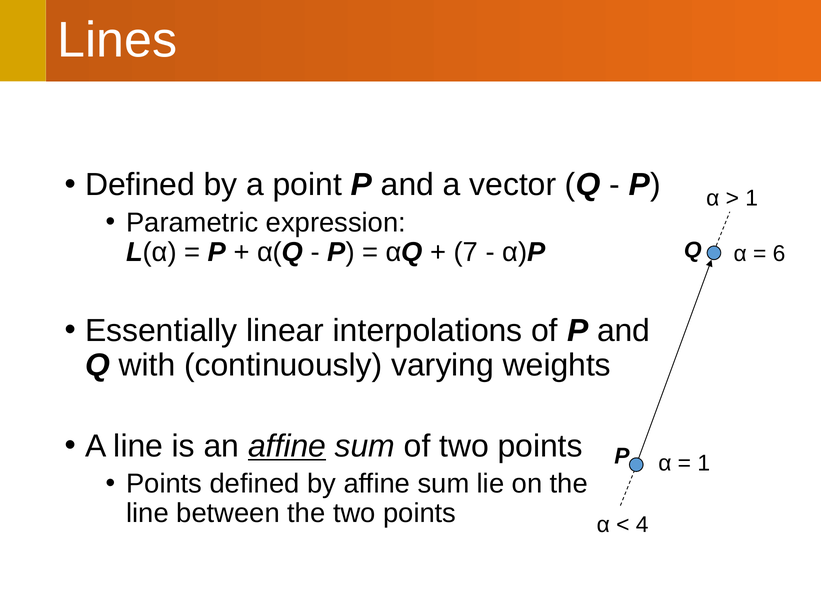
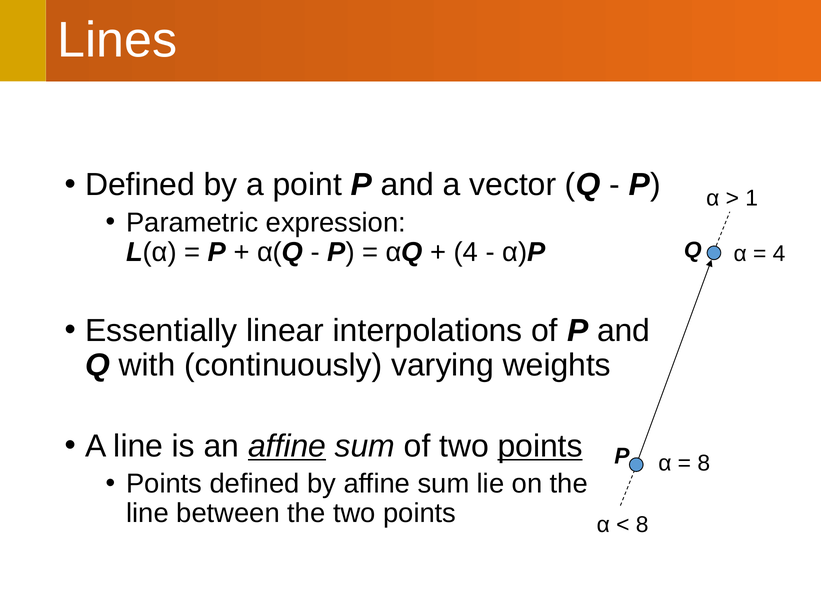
7: 7 -> 4 (466, 252)
6: 6 -> 4 (779, 254)
points underline: none -> present (540, 447)
1: 1 -> 8 (704, 464)
4: 4 -> 8 (642, 525)
